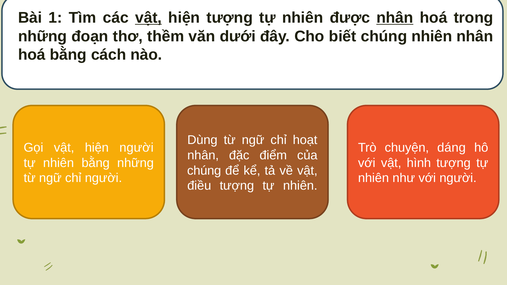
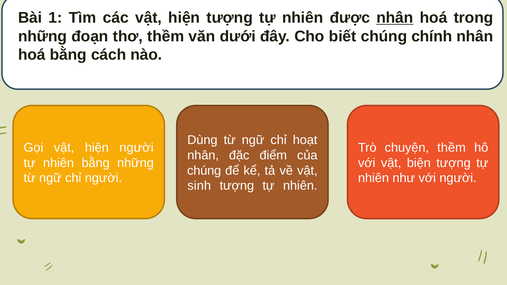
vật underline: present -> none (148, 18)
chúng nhiên: nhiên -> chính (432, 36)
chuyện dáng: dáng -> thềm (451, 148)
hình: hình -> biện (419, 163)
điều: điều -> sinh (199, 186)
